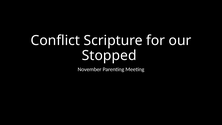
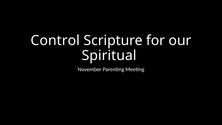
Conflict: Conflict -> Control (55, 41)
Stopped: Stopped -> Spiritual (109, 55)
